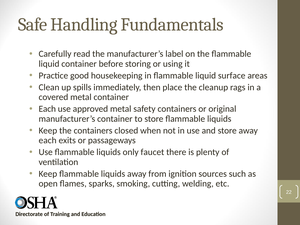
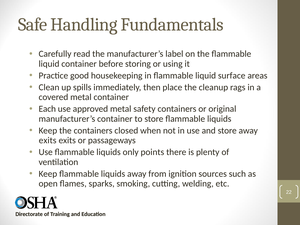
each: each -> exits (48, 140)
faucet: faucet -> points (152, 152)
